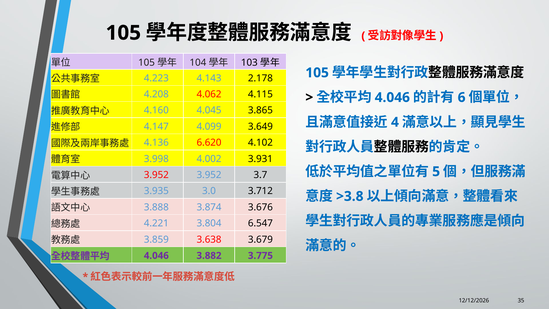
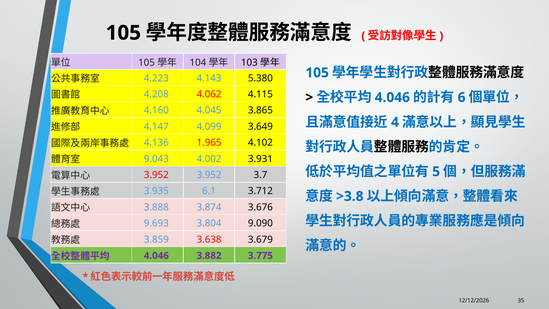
2.178: 2.178 -> 5.380 (260, 78)
6.620: 6.620 -> 1.965 (209, 143)
3.998: 3.998 -> 9.043 (156, 159)
3.0: 3.0 -> 6.1 (209, 191)
4.221: 4.221 -> 9.693 (156, 223)
6.547: 6.547 -> 9.090 (260, 223)
